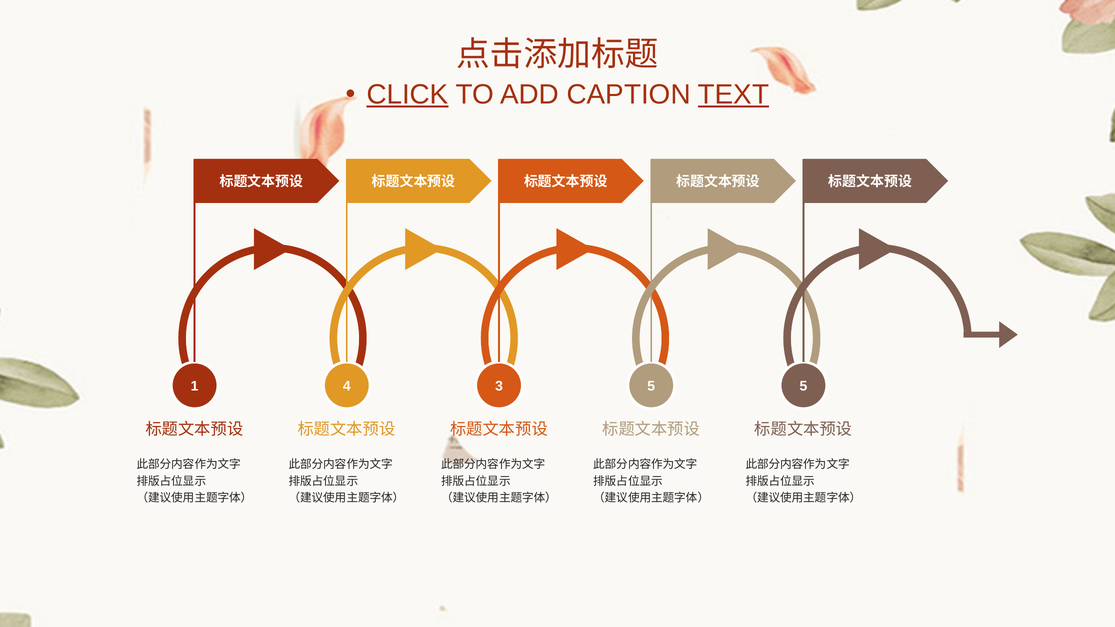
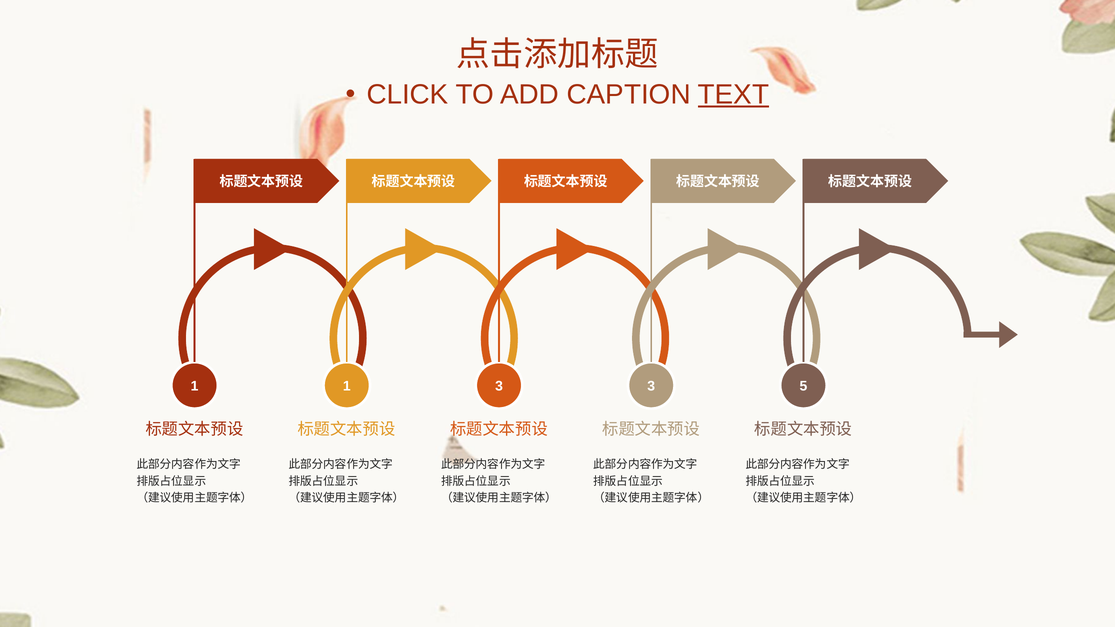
CLICK underline: present -> none (408, 95)
1 4: 4 -> 1 (347, 386)
3 5: 5 -> 3 (651, 386)
